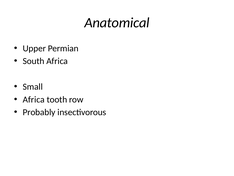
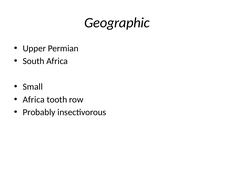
Anatomical: Anatomical -> Geographic (117, 23)
